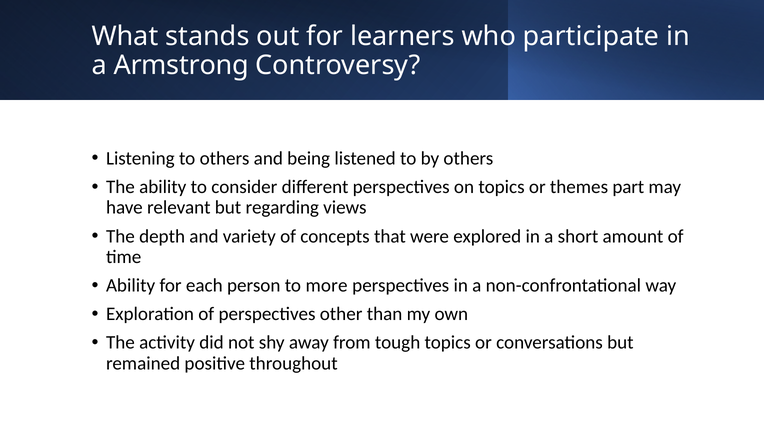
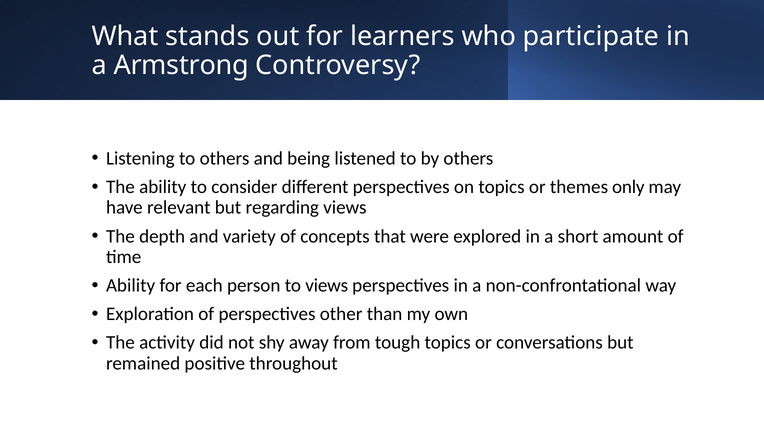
part: part -> only (628, 187)
to more: more -> views (327, 285)
